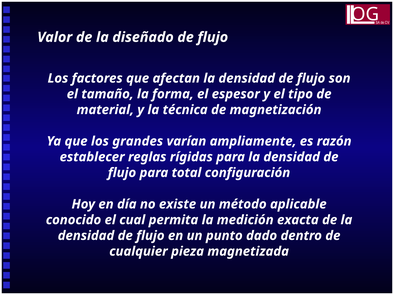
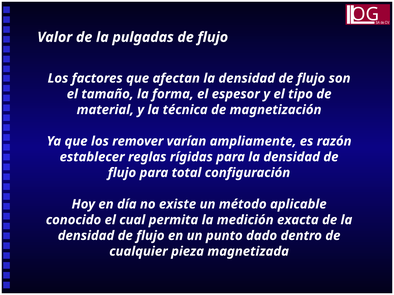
diseñado: diseñado -> pulgadas (143, 37)
grandes: grandes -> remover (138, 141)
